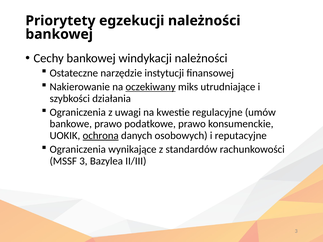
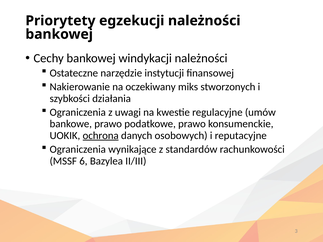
oczekiwany underline: present -> none (151, 87)
utrudniające: utrudniające -> stworzonych (228, 87)
MSSF 3: 3 -> 6 (83, 161)
